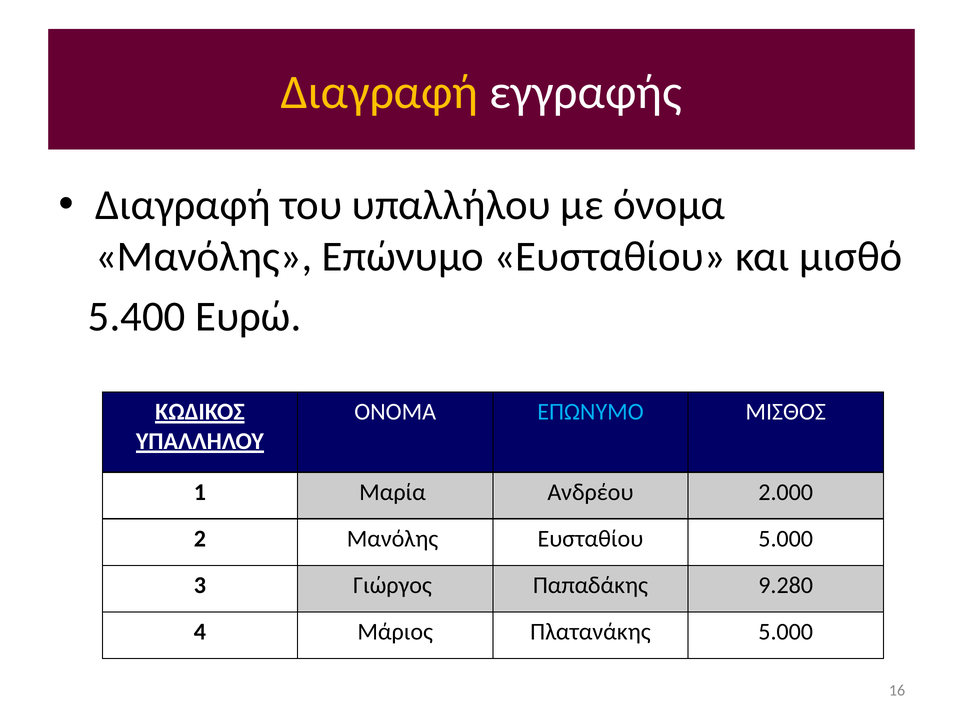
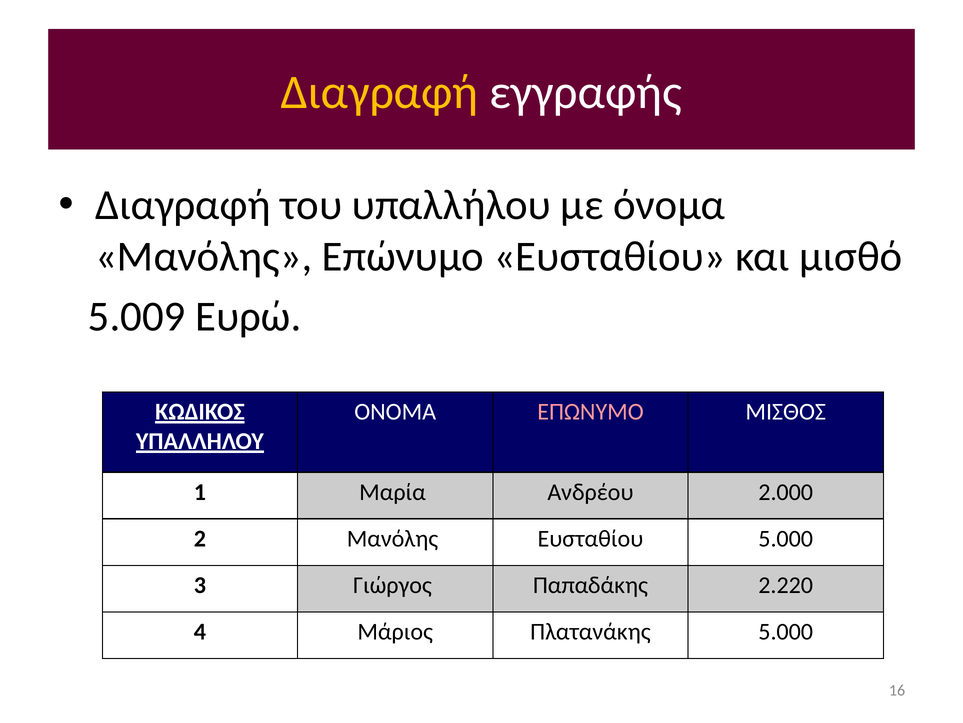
5.400: 5.400 -> 5.009 (137, 316)
ΕΠΩΝΥΜΟ colour: light blue -> pink (590, 411)
9.280: 9.280 -> 2.220 (786, 585)
